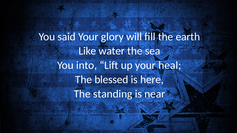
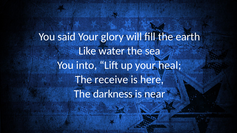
blessed: blessed -> receive (111, 80)
standing: standing -> darkness (113, 94)
